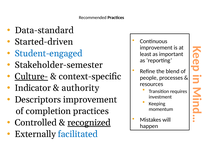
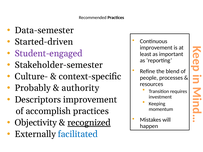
Data-standard: Data-standard -> Data-semester (44, 30)
Student-engaged colour: blue -> purple (49, 53)
Culture- underline: present -> none (31, 77)
Indicator: Indicator -> Probably (33, 88)
completion: completion -> accomplish (48, 111)
Controlled: Controlled -> Objectivity (36, 123)
